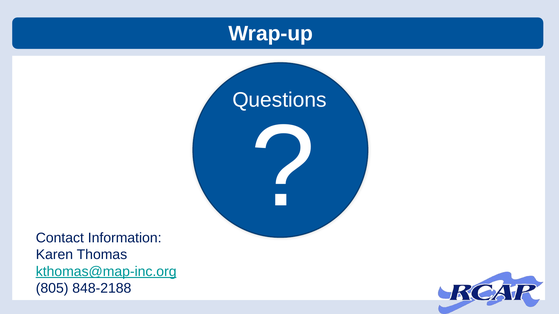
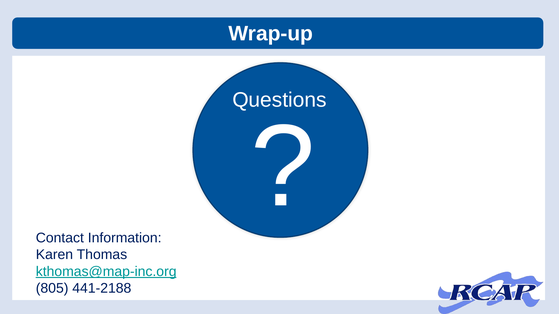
848-2188: 848-2188 -> 441-2188 (102, 289)
